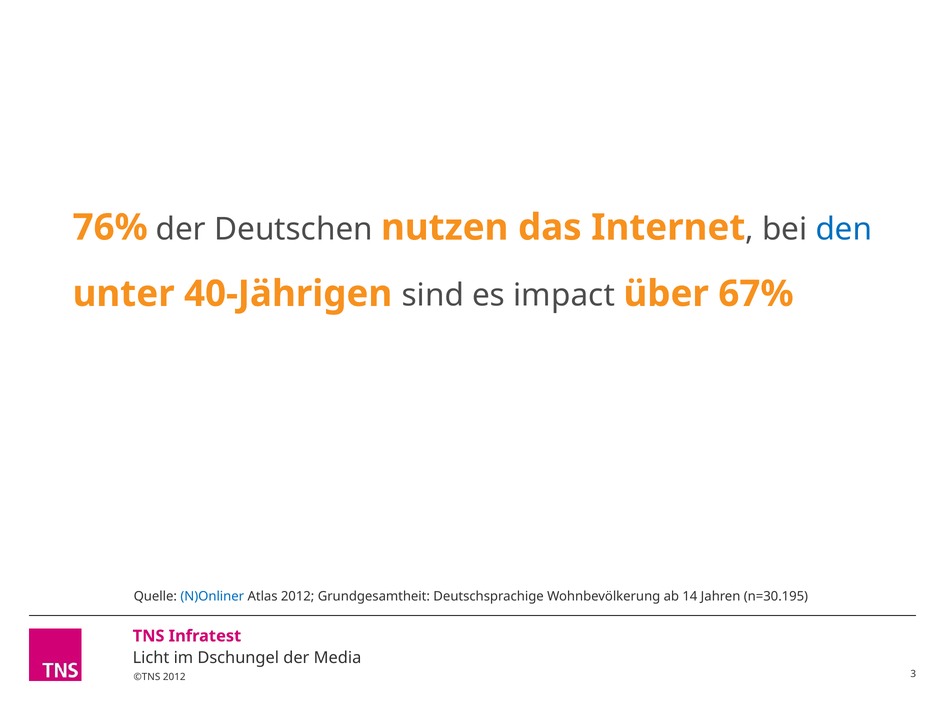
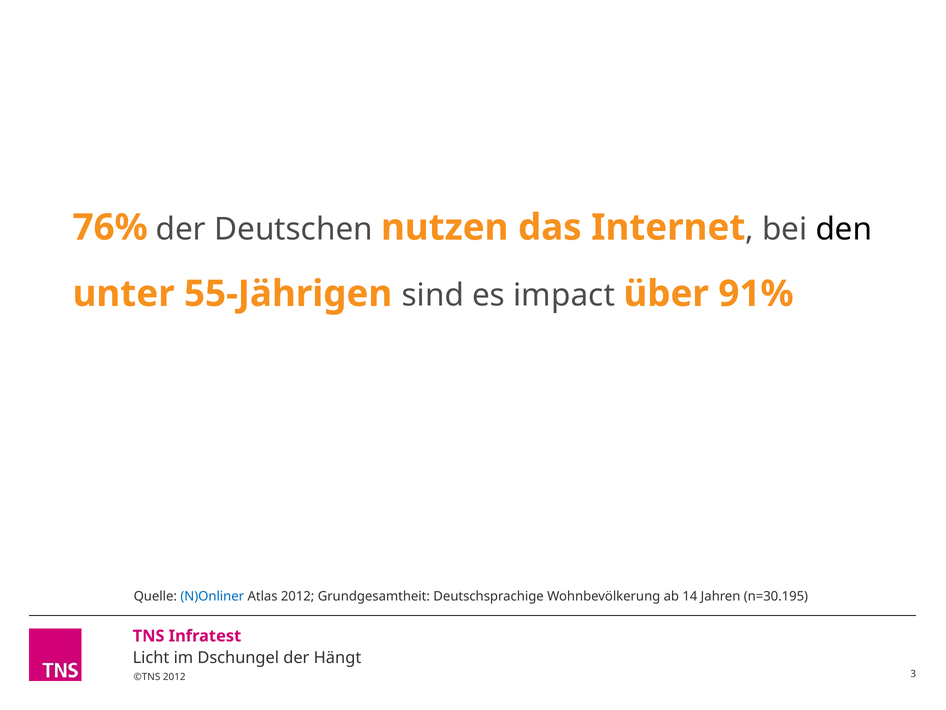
den colour: blue -> black (844, 229)
40-Jährigen: 40-Jährigen -> 55-Jährigen (288, 294)
67%: 67% -> 91% (756, 294)
Media: Media -> Hängt (338, 657)
